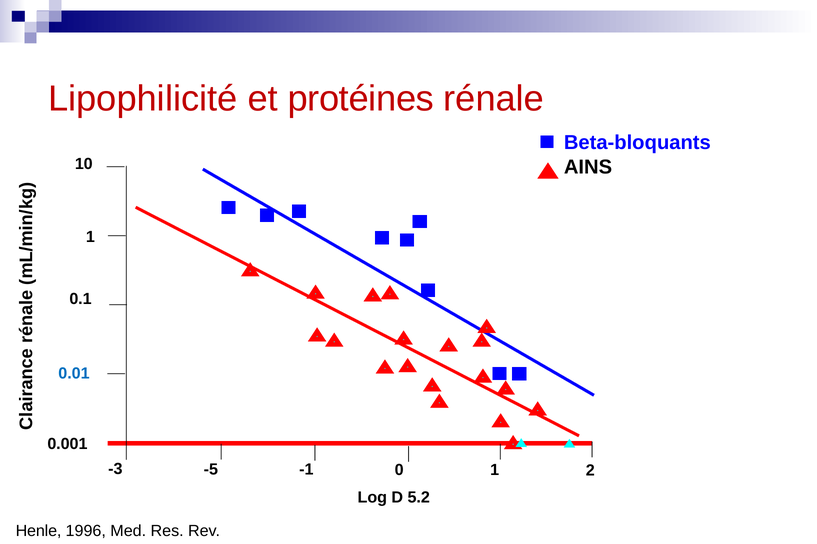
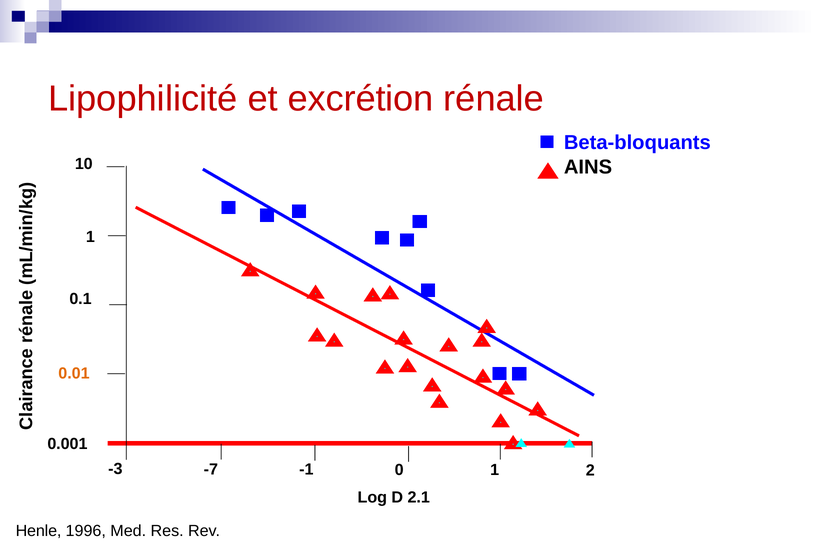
protéines: protéines -> excrétion (361, 99)
0.01 colour: blue -> orange (74, 374)
-5: -5 -> -7 (211, 470)
5.2: 5.2 -> 2.1 (419, 498)
